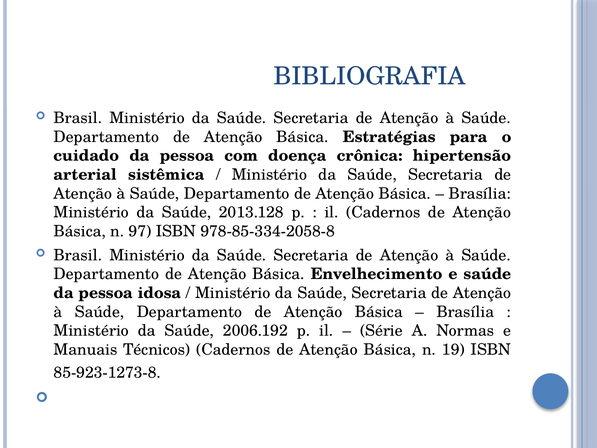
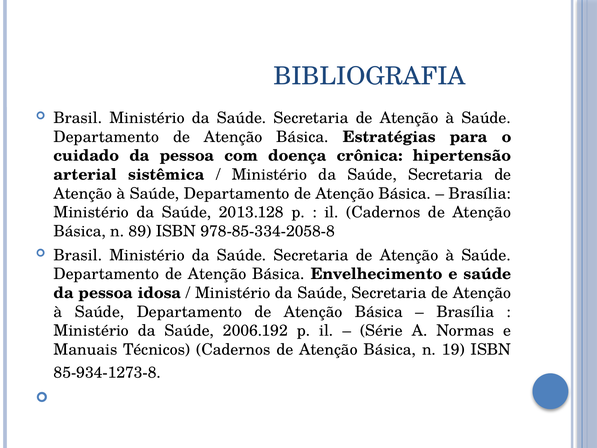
97: 97 -> 89 (140, 231)
85-923-1273-8: 85-923-1273-8 -> 85-934-1273-8 (107, 372)
